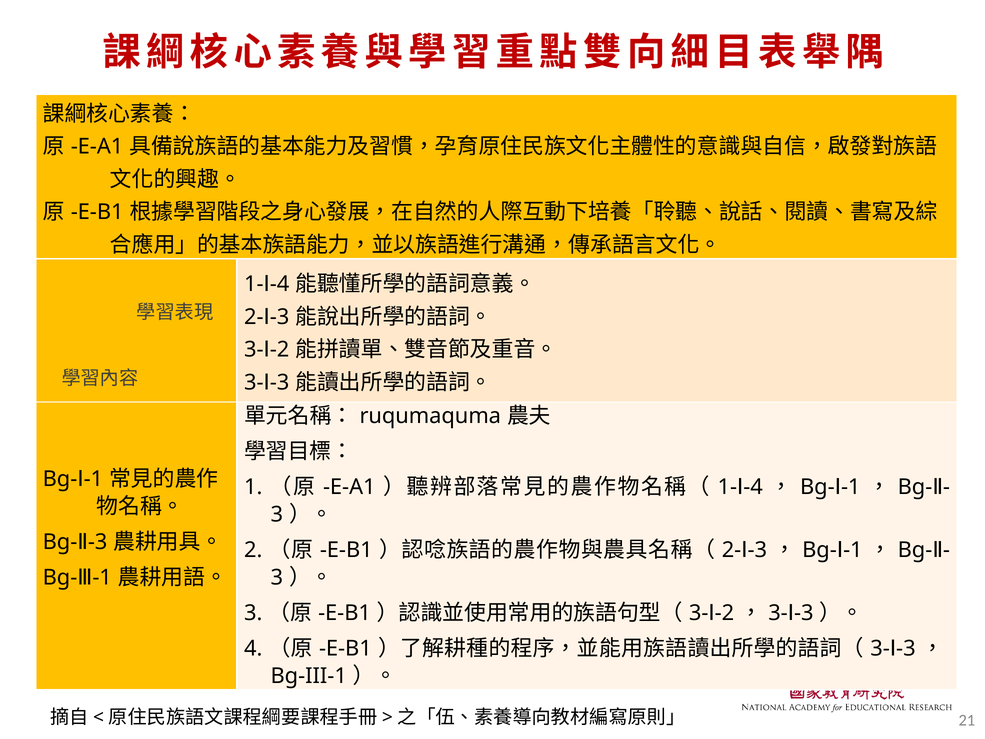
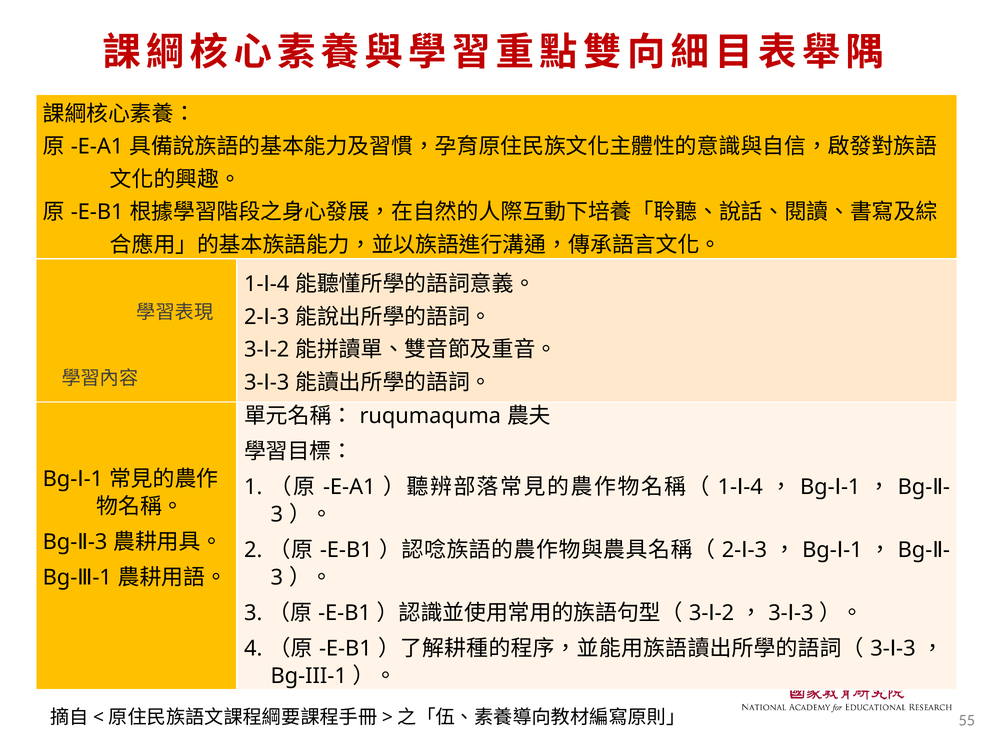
21: 21 -> 55 (967, 720)
